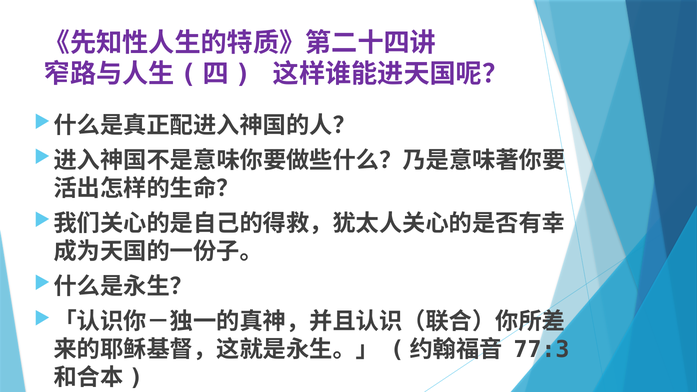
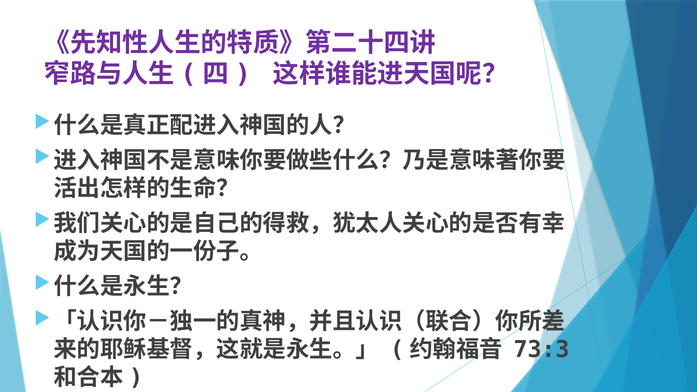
77:3: 77:3 -> 73:3 (541, 350)
